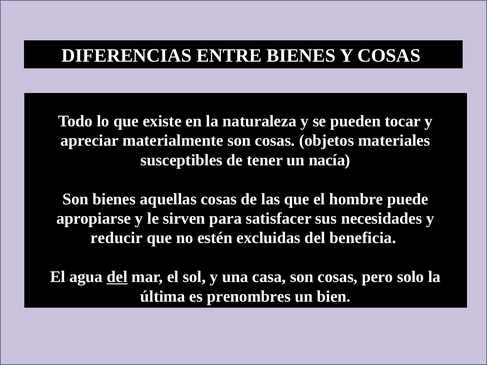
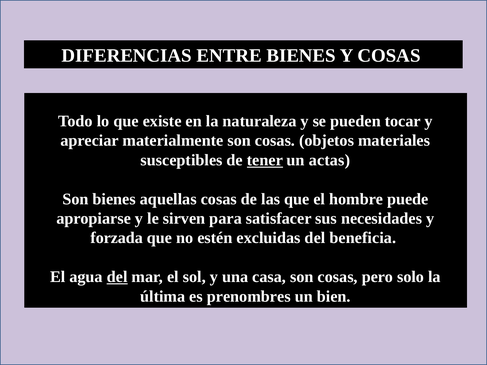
tener underline: none -> present (265, 160)
nacía: nacía -> actas (329, 160)
reducir: reducir -> forzada (117, 238)
